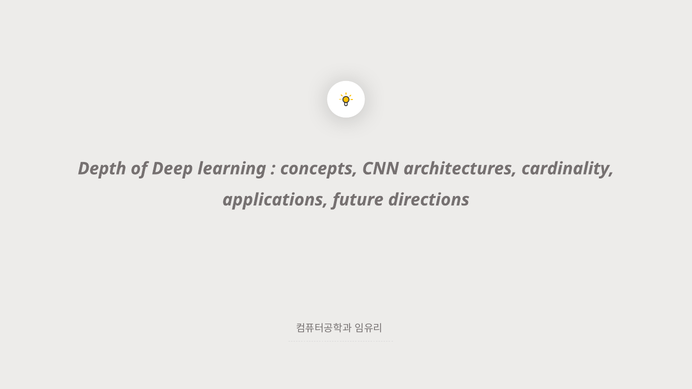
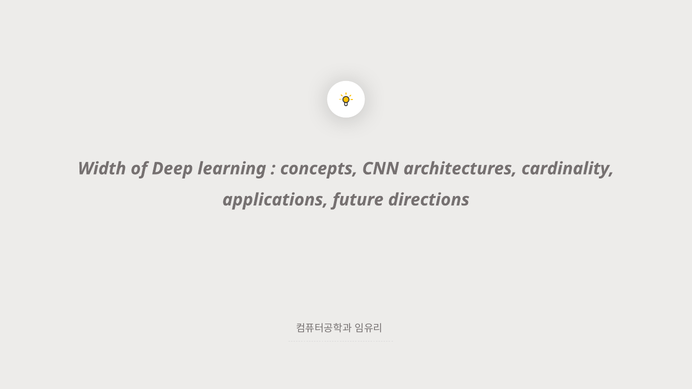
Depth: Depth -> Width (102, 169)
